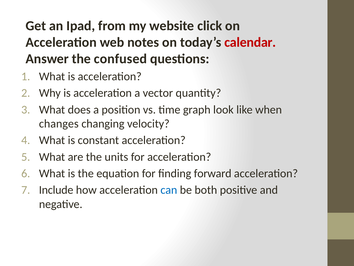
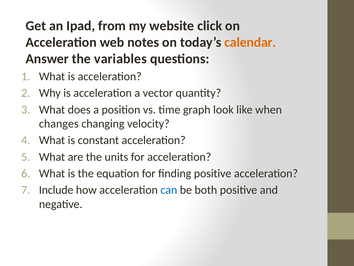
calendar colour: red -> orange (250, 42)
confused: confused -> variables (120, 59)
finding forward: forward -> positive (213, 173)
